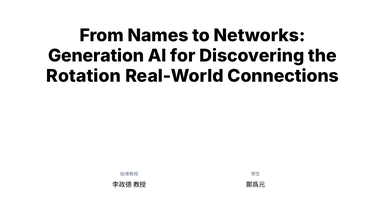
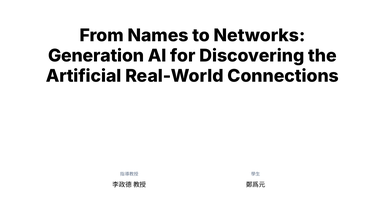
Rotation: Rotation -> Artificial (84, 76)
